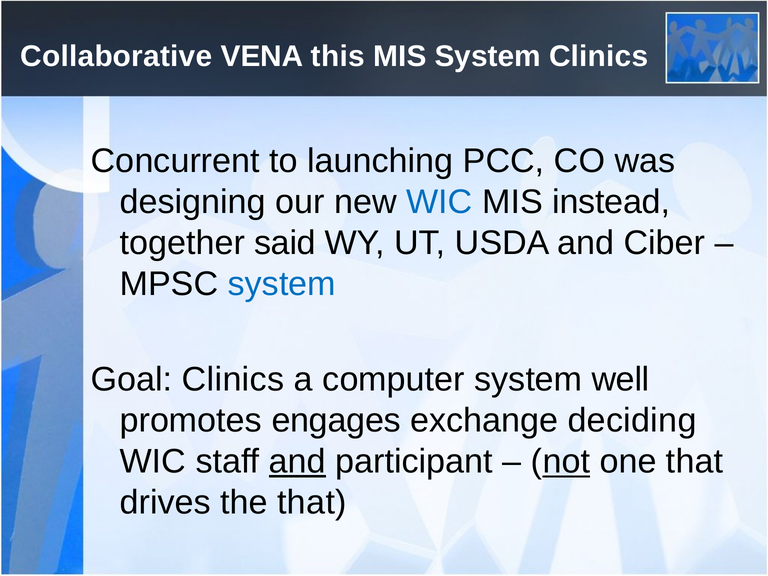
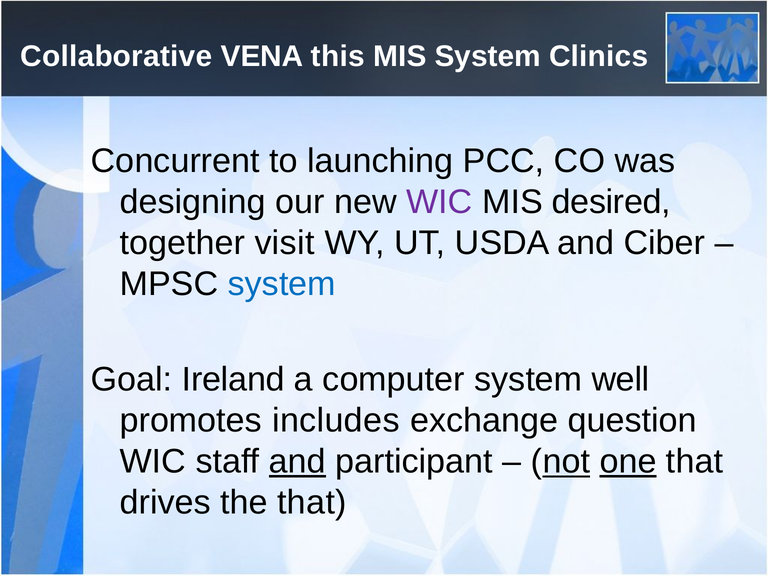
WIC colour: blue -> purple (439, 202)
instead: instead -> desired (611, 202)
said: said -> visit (285, 243)
Goal Clinics: Clinics -> Ireland (233, 380)
engages: engages -> includes (336, 421)
deciding: deciding -> question (632, 421)
one underline: none -> present (628, 462)
